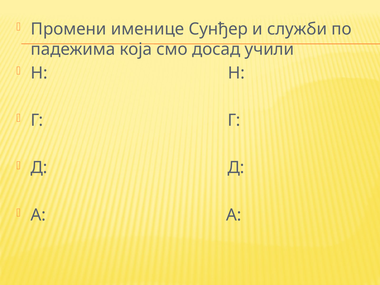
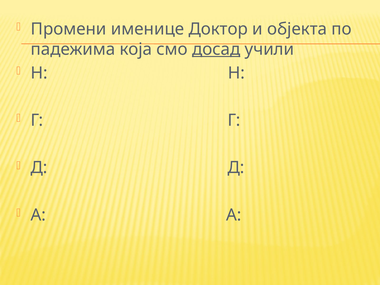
Сунђер: Сунђер -> Доктор (218, 29)
служби: служби -> објекта (297, 29)
досад underline: none -> present (216, 49)
